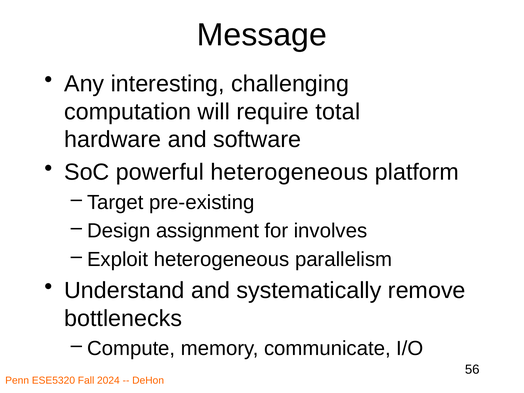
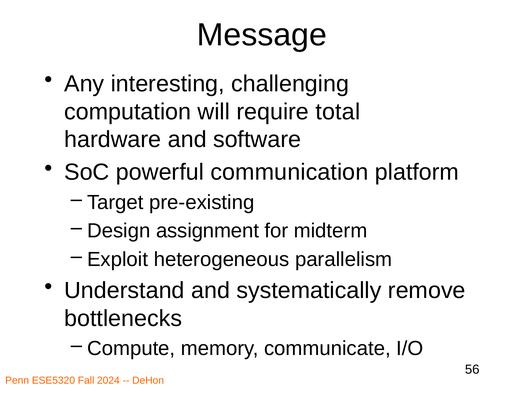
powerful heterogeneous: heterogeneous -> communication (289, 172)
involves: involves -> midterm (331, 231)
